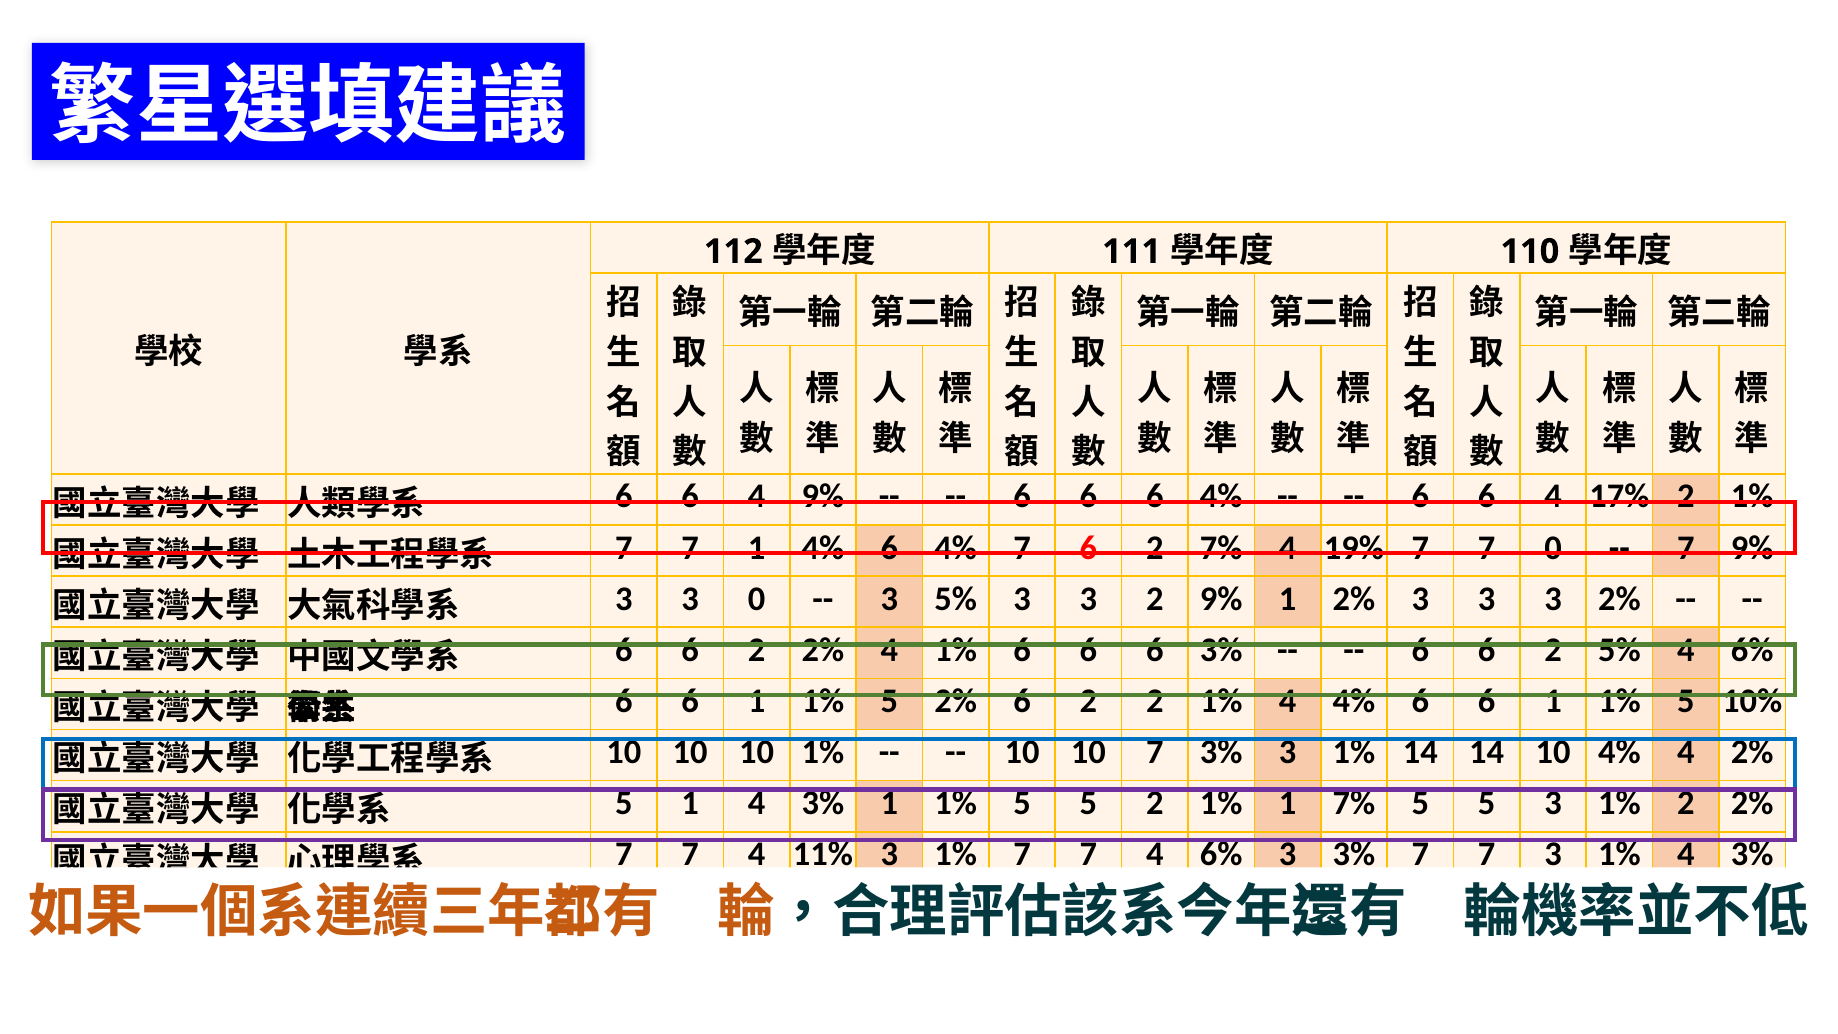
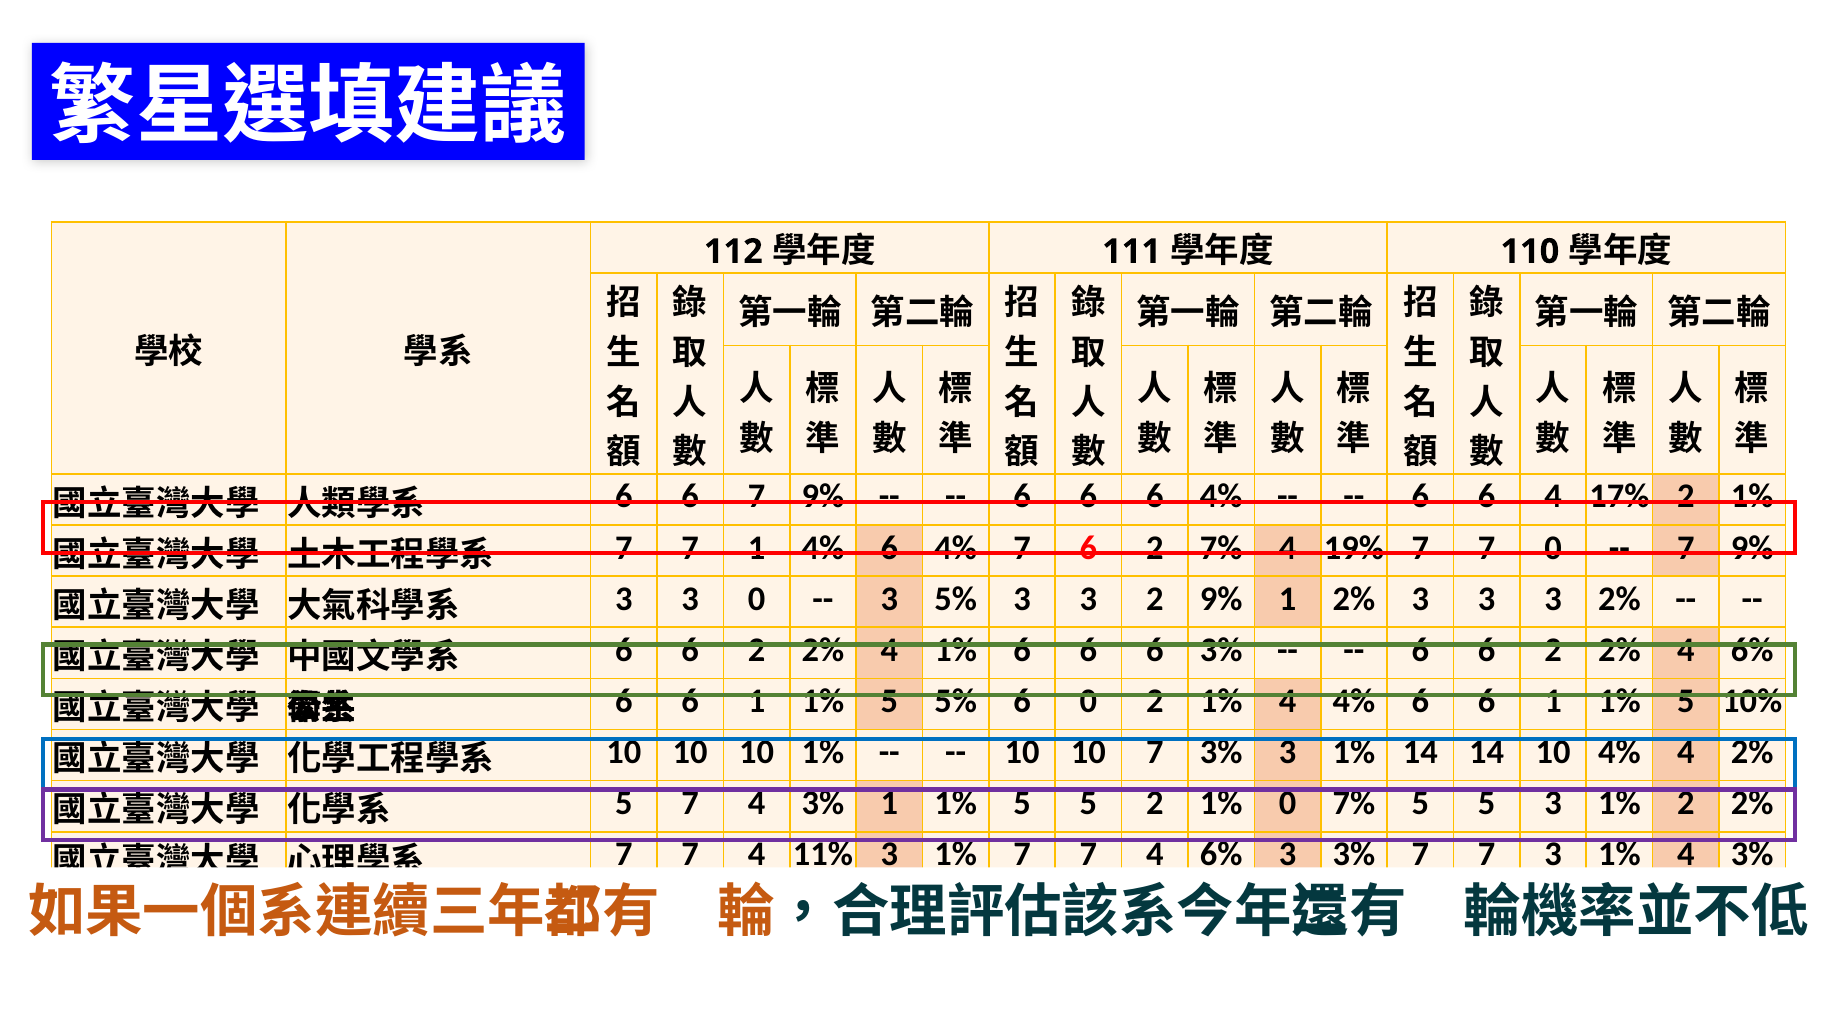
4: 4 -> 7 (757, 496)
5%: 5% -> 2% (1619, 650)
5 2%: 2% -> 5% (956, 701)
2: 2 -> 0 (1088, 701)
5 1: 1 -> 7 (690, 803)
1% 1: 1 -> 0 (1288, 803)
